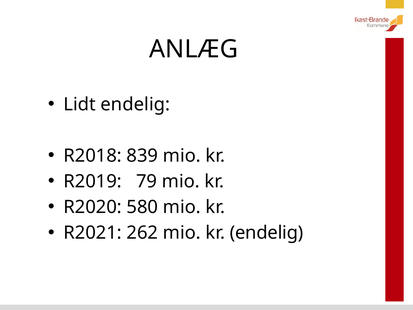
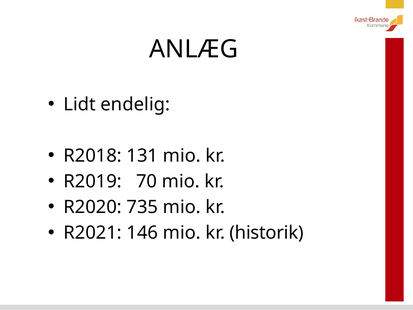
839: 839 -> 131 (142, 156)
79: 79 -> 70 (147, 181)
580: 580 -> 735 (142, 207)
262: 262 -> 146 (142, 233)
kr endelig: endelig -> historik (267, 233)
